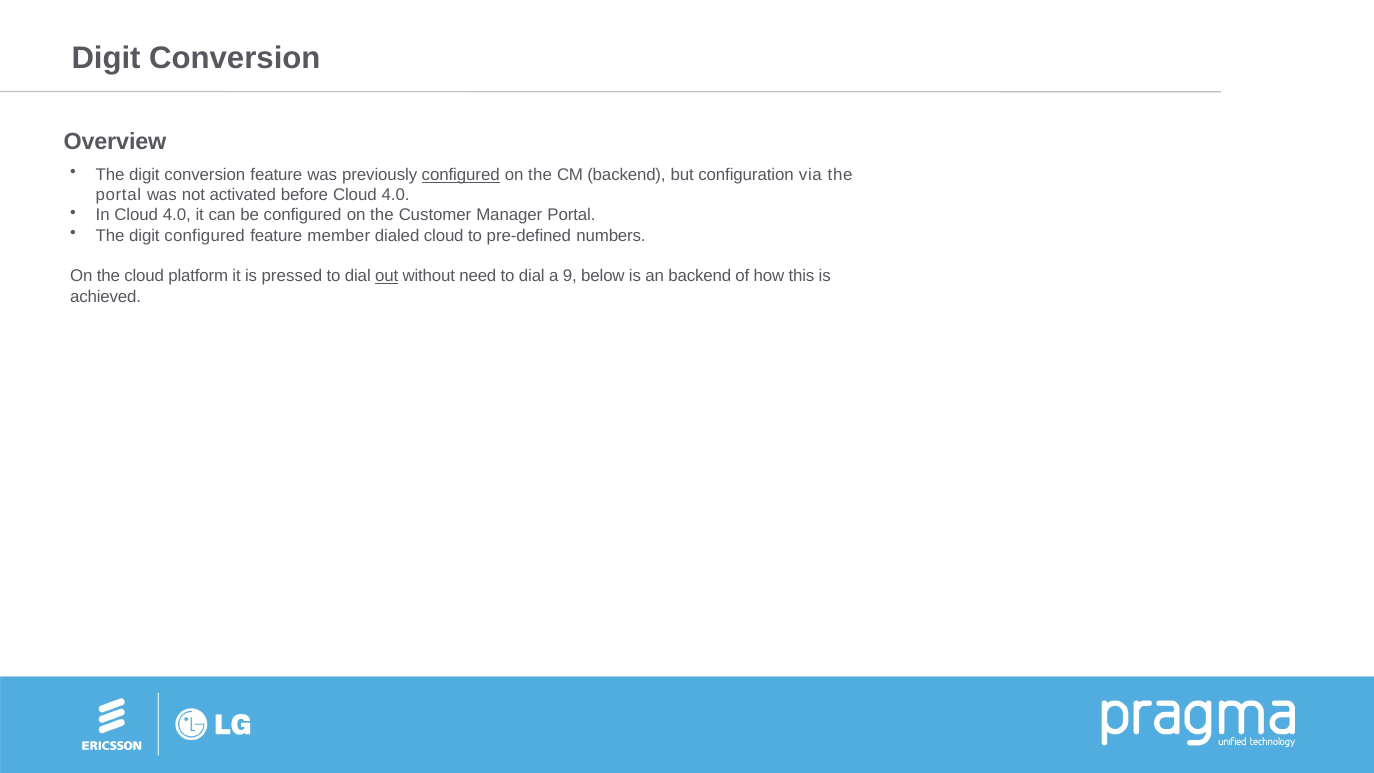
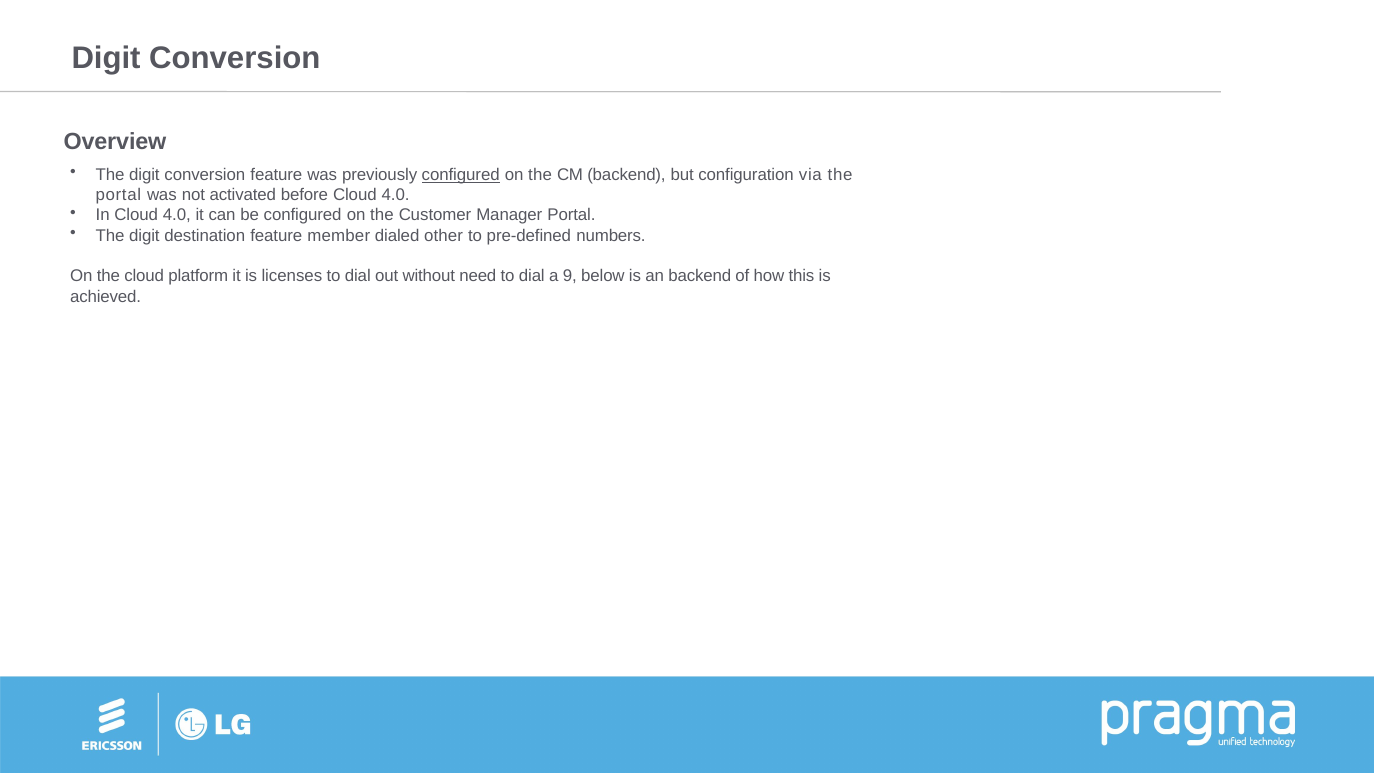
digit configured: configured -> destination (205, 236)
dialed cloud: cloud -> other (444, 236)
pressed: pressed -> licenses (292, 276)
out underline: present -> none (387, 276)
